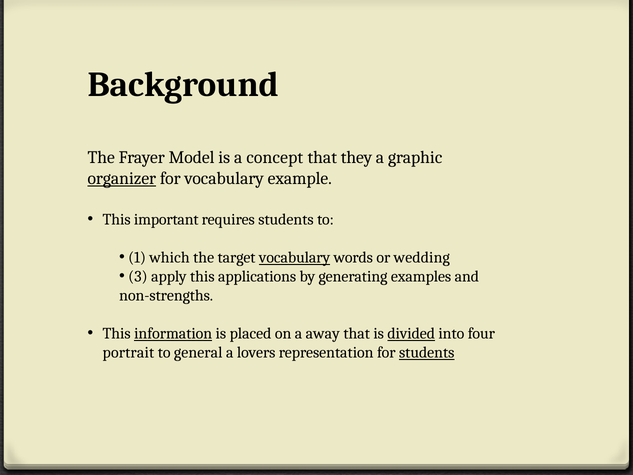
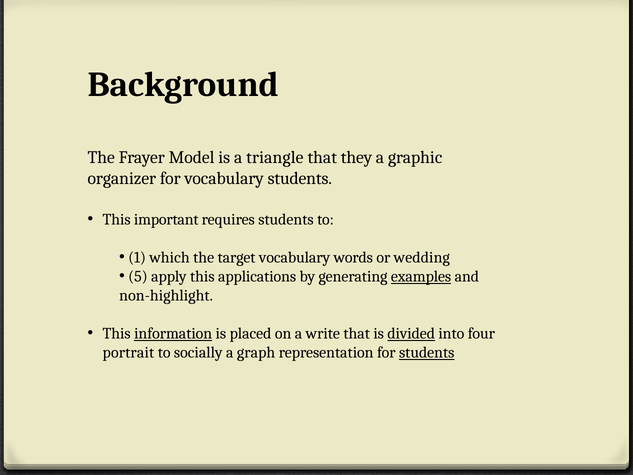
concept: concept -> triangle (275, 157)
organizer underline: present -> none (122, 178)
vocabulary example: example -> students (300, 178)
vocabulary underline: present -> none (295, 257)
3: 3 -> 5 (138, 276)
examples underline: none -> present (421, 276)
non-strengths: non-strengths -> non-highlight (166, 295)
away: away -> write (323, 333)
general: general -> socially (198, 352)
lovers: lovers -> graph (256, 352)
